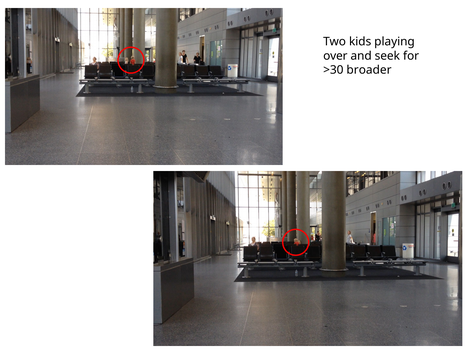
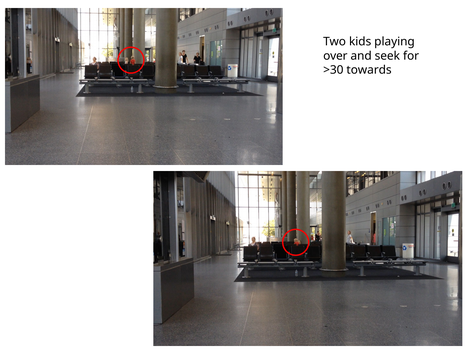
broader: broader -> towards (369, 70)
